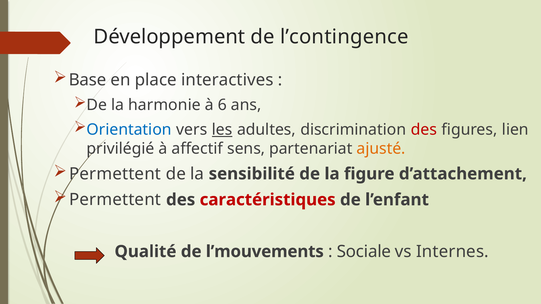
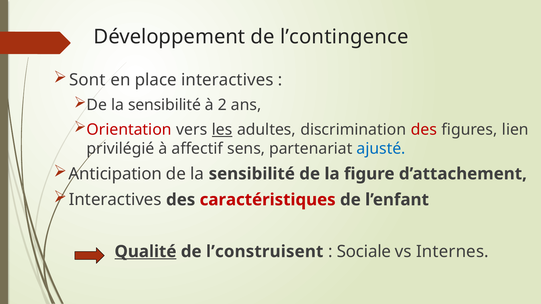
Base: Base -> Sont (87, 80)
harmonie: harmonie -> sensibilité (165, 105)
6: 6 -> 2 (222, 105)
Orientation colour: blue -> red (129, 130)
ajusté colour: orange -> blue (381, 149)
Permettent: Permettent -> Anticipation (115, 174)
Permettent: Permettent -> Interactives (115, 200)
Qualité underline: none -> present (145, 252)
l’mouvements: l’mouvements -> l’construisent (265, 252)
